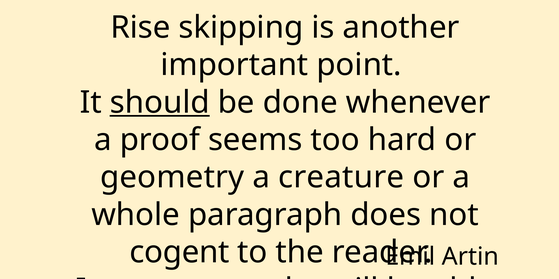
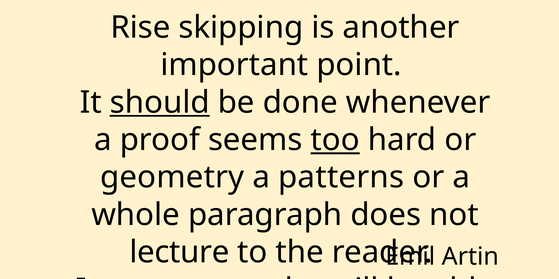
too underline: none -> present (335, 140)
creature: creature -> patterns (341, 178)
cogent: cogent -> lecture (180, 253)
